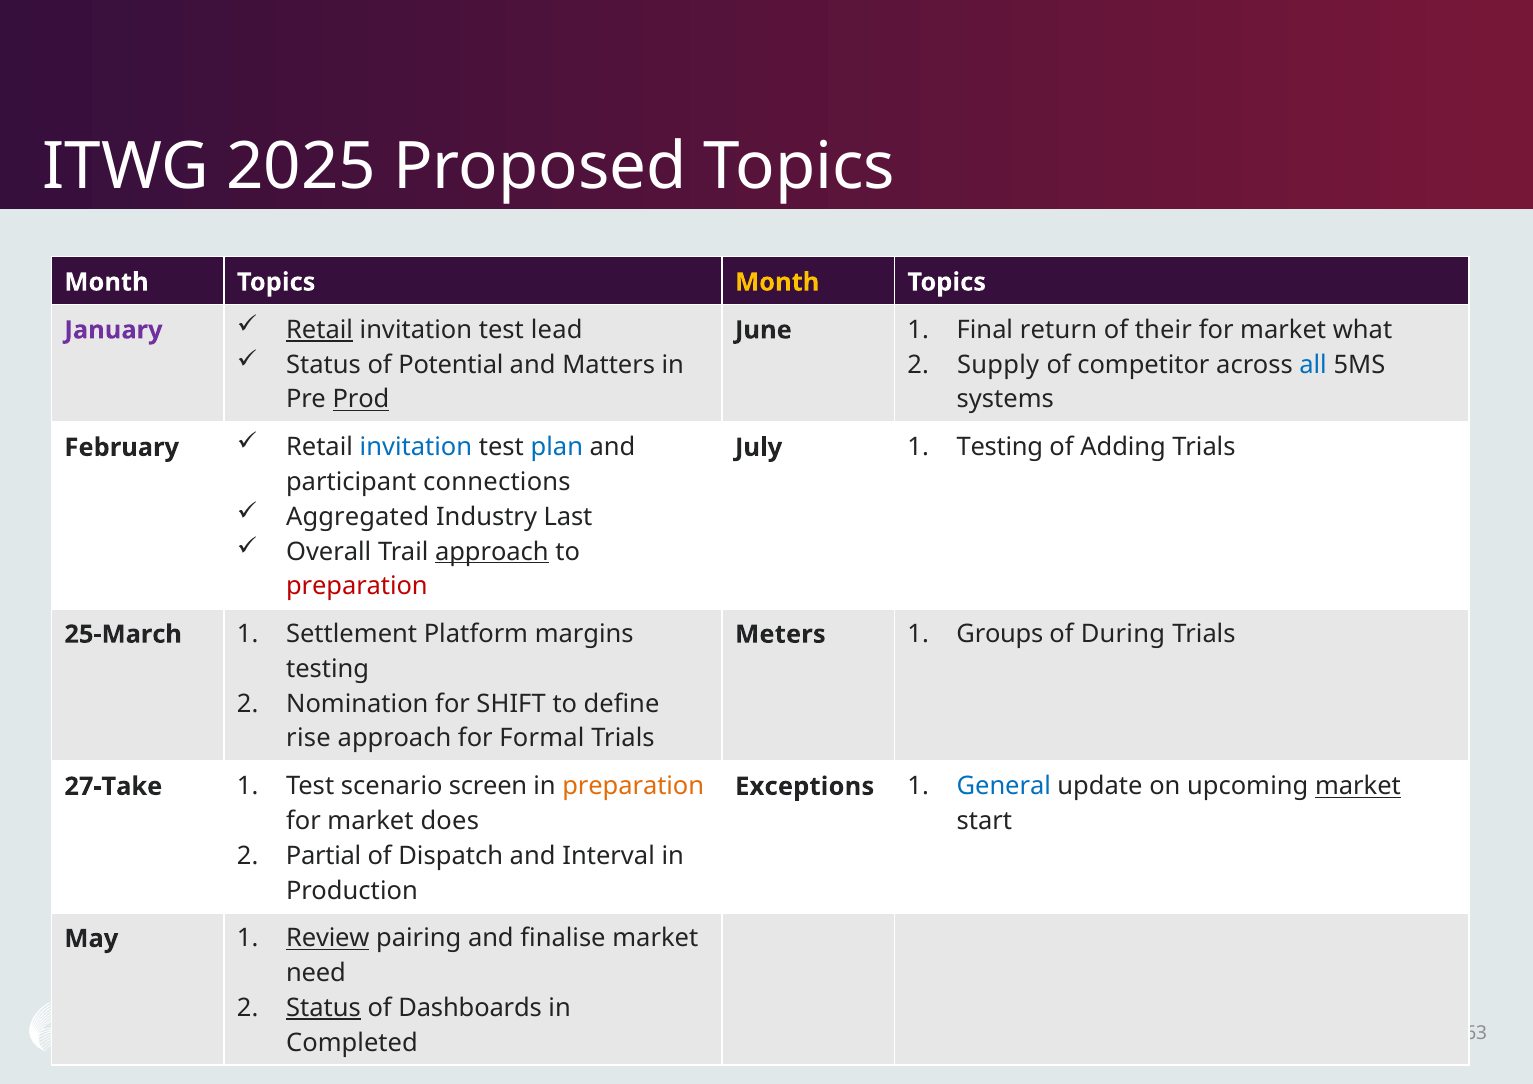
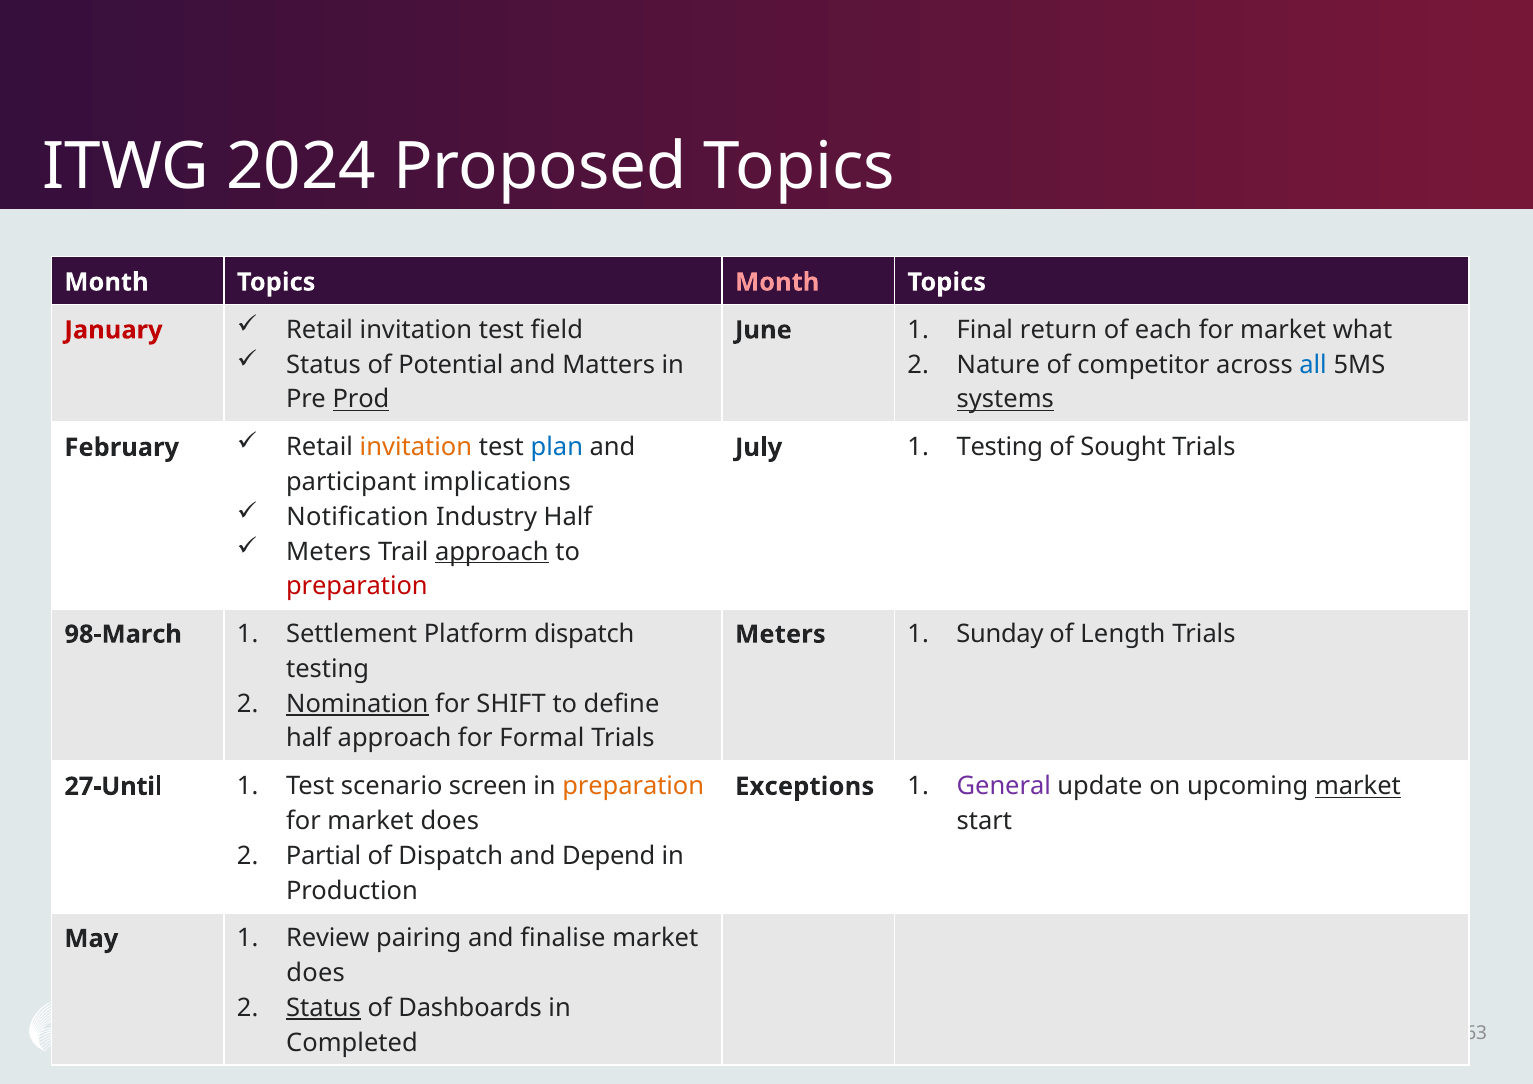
2025: 2025 -> 2024 (301, 167)
Month colour: yellow -> pink (777, 282)
January colour: purple -> red (113, 330)
Retail underline: present -> none (320, 330)
lead: lead -> field (557, 330)
their: their -> each (1163, 330)
Supply: Supply -> Nature (998, 365)
systems underline: none -> present (1005, 400)
invitation colour: blue -> orange (416, 447)
Adding: Adding -> Sought (1123, 447)
connections: connections -> implications (497, 482)
Aggregated: Aggregated -> Notification (358, 517)
Industry Last: Last -> Half (568, 517)
Overall: Overall -> Meters (329, 552)
25-March: 25-March -> 98-March (123, 634)
Platform margins: margins -> dispatch (584, 634)
Groups: Groups -> Sunday (1000, 634)
During: During -> Length (1123, 634)
Nomination underline: none -> present (357, 704)
rise: rise -> half (309, 738)
27-Take: 27-Take -> 27-Until (113, 786)
General colour: blue -> purple (1004, 786)
Interval: Interval -> Depend (609, 856)
Review underline: present -> none (328, 939)
need: need -> does (316, 973)
